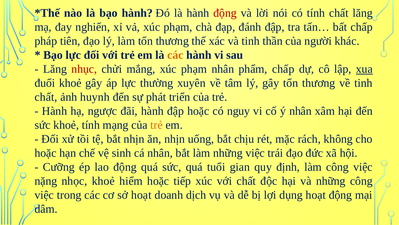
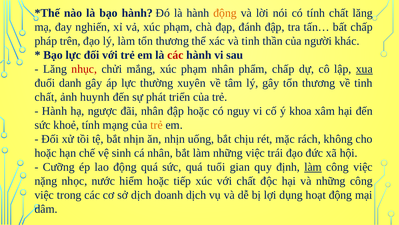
động colour: red -> orange (225, 13)
tiên: tiên -> trên (70, 41)
các colour: orange -> red (175, 55)
đuổi khoẻ: khoẻ -> danh (70, 83)
đãi hành: hành -> nhân (152, 111)
ý nhân: nhân -> khoa (300, 111)
làm underline: none -> present (313, 167)
nhọc khoẻ: khoẻ -> nước (103, 181)
sở hoạt: hoạt -> dịch (141, 195)
